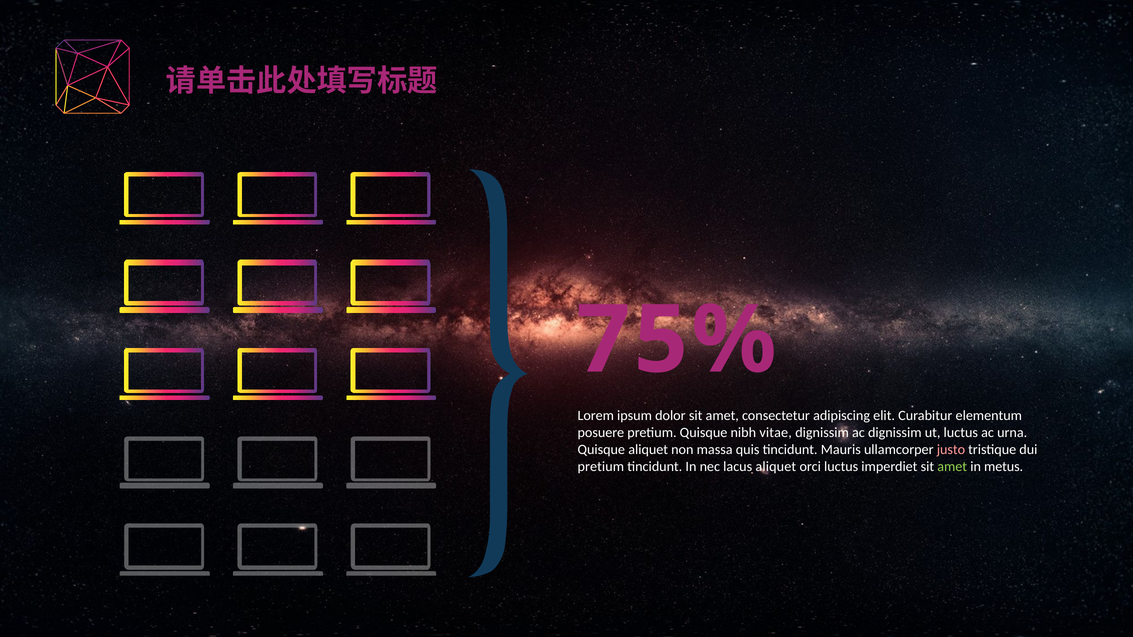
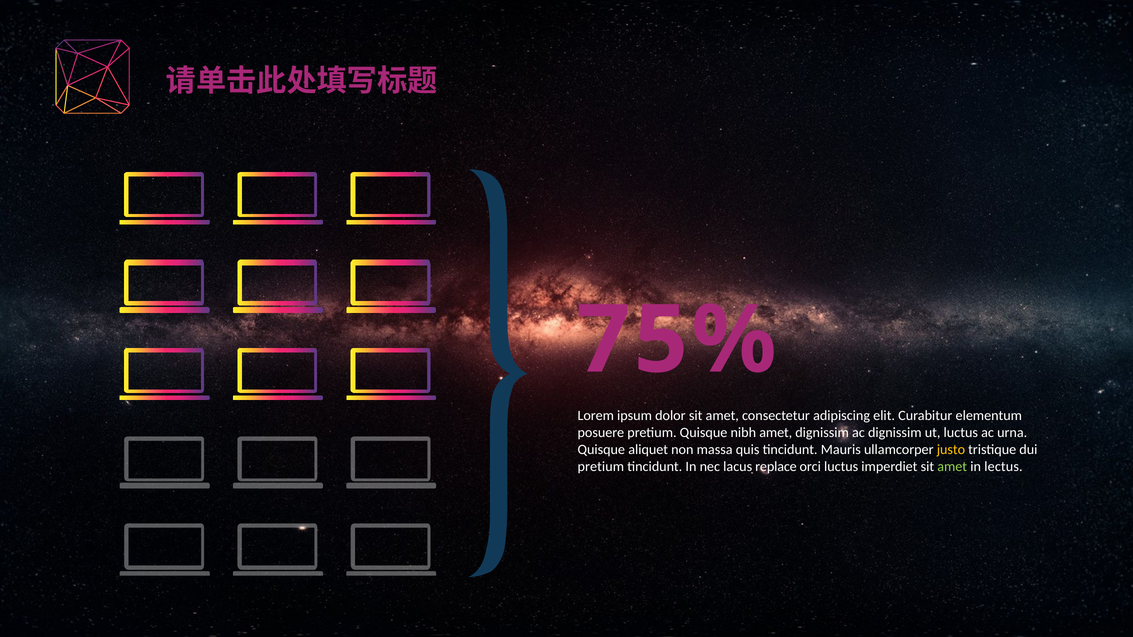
nibh vitae: vitae -> amet (776, 433)
justo colour: pink -> yellow (951, 450)
lacus aliquet: aliquet -> replace (776, 467)
metus: metus -> lectus (1003, 467)
